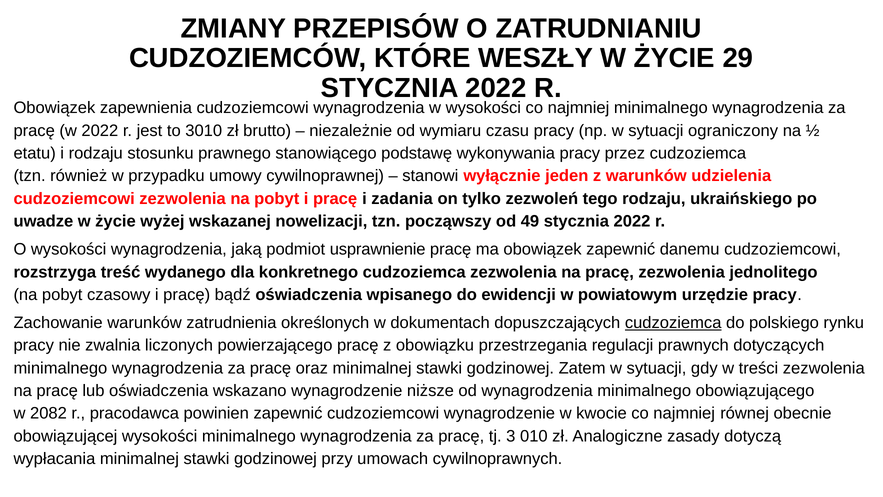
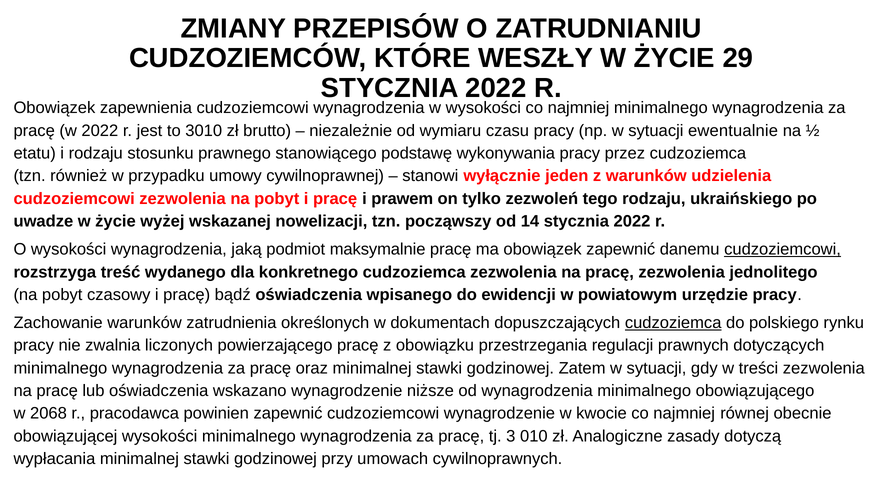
ograniczony: ograniczony -> ewentualnie (733, 131)
zadania: zadania -> prawem (402, 198)
49: 49 -> 14 (530, 221)
usprawnienie: usprawnienie -> maksymalnie (378, 249)
cudzoziemcowi underline: none -> present (783, 249)
2082: 2082 -> 2068 (48, 413)
